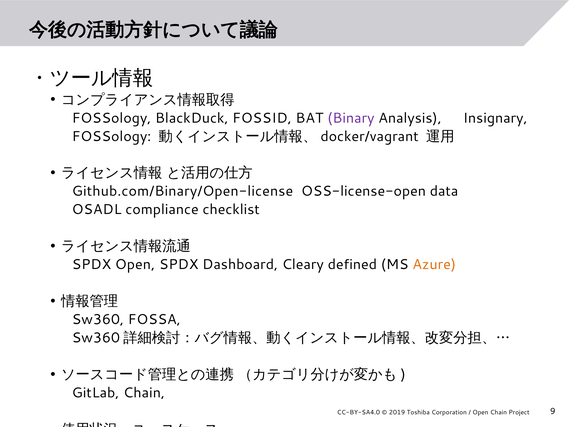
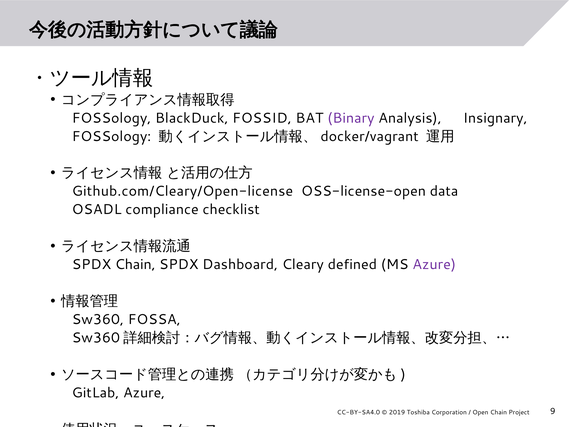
Github.com/Binary/Open-license: Github.com/Binary/Open-license -> Github.com/Cleary/Open-license (183, 191)
SPDX Open: Open -> Chain (135, 264)
Azure colour: orange -> purple (434, 264)
GitLab Chain: Chain -> Azure (144, 393)
